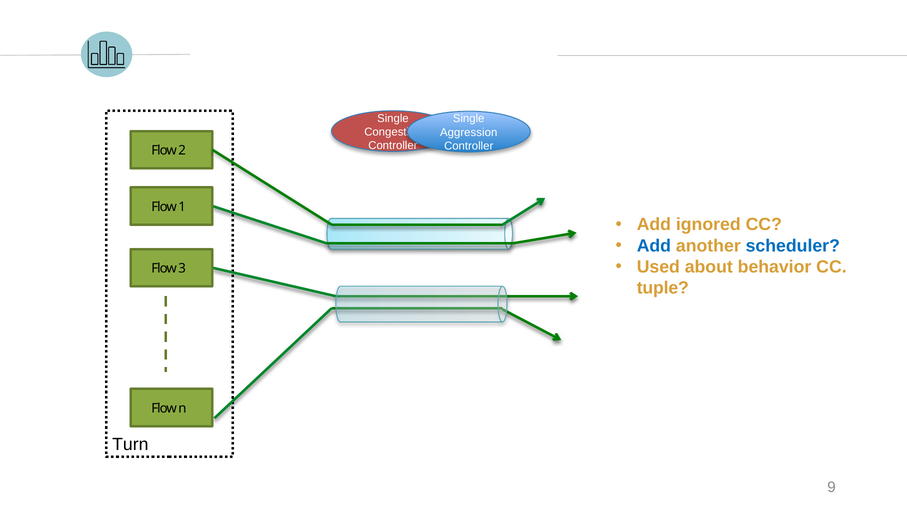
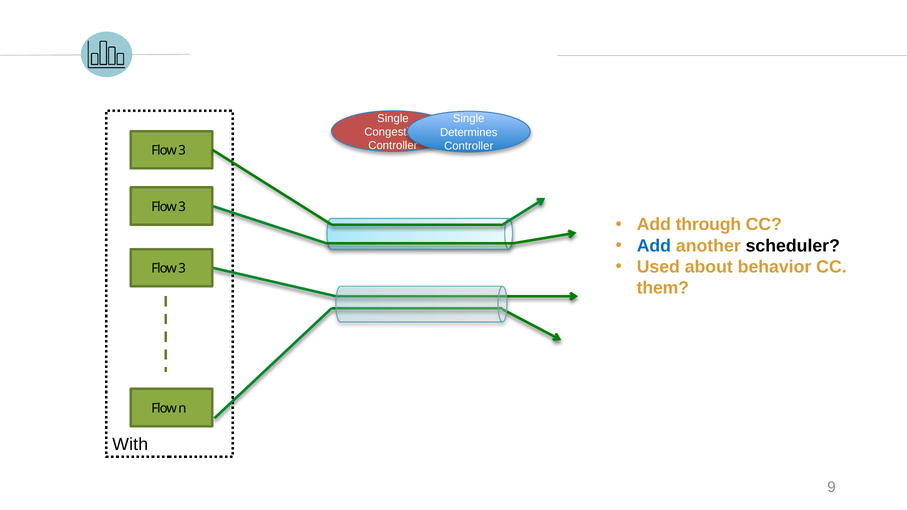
Aggression: Aggression -> Determines (469, 132)
2: 2 -> 3 (182, 151)
1: 1 -> 3 (182, 207)
ignored: ignored -> through (708, 225)
scheduler colour: blue -> black (793, 246)
tuple: tuple -> them (663, 288)
Turn: Turn -> With (130, 445)
